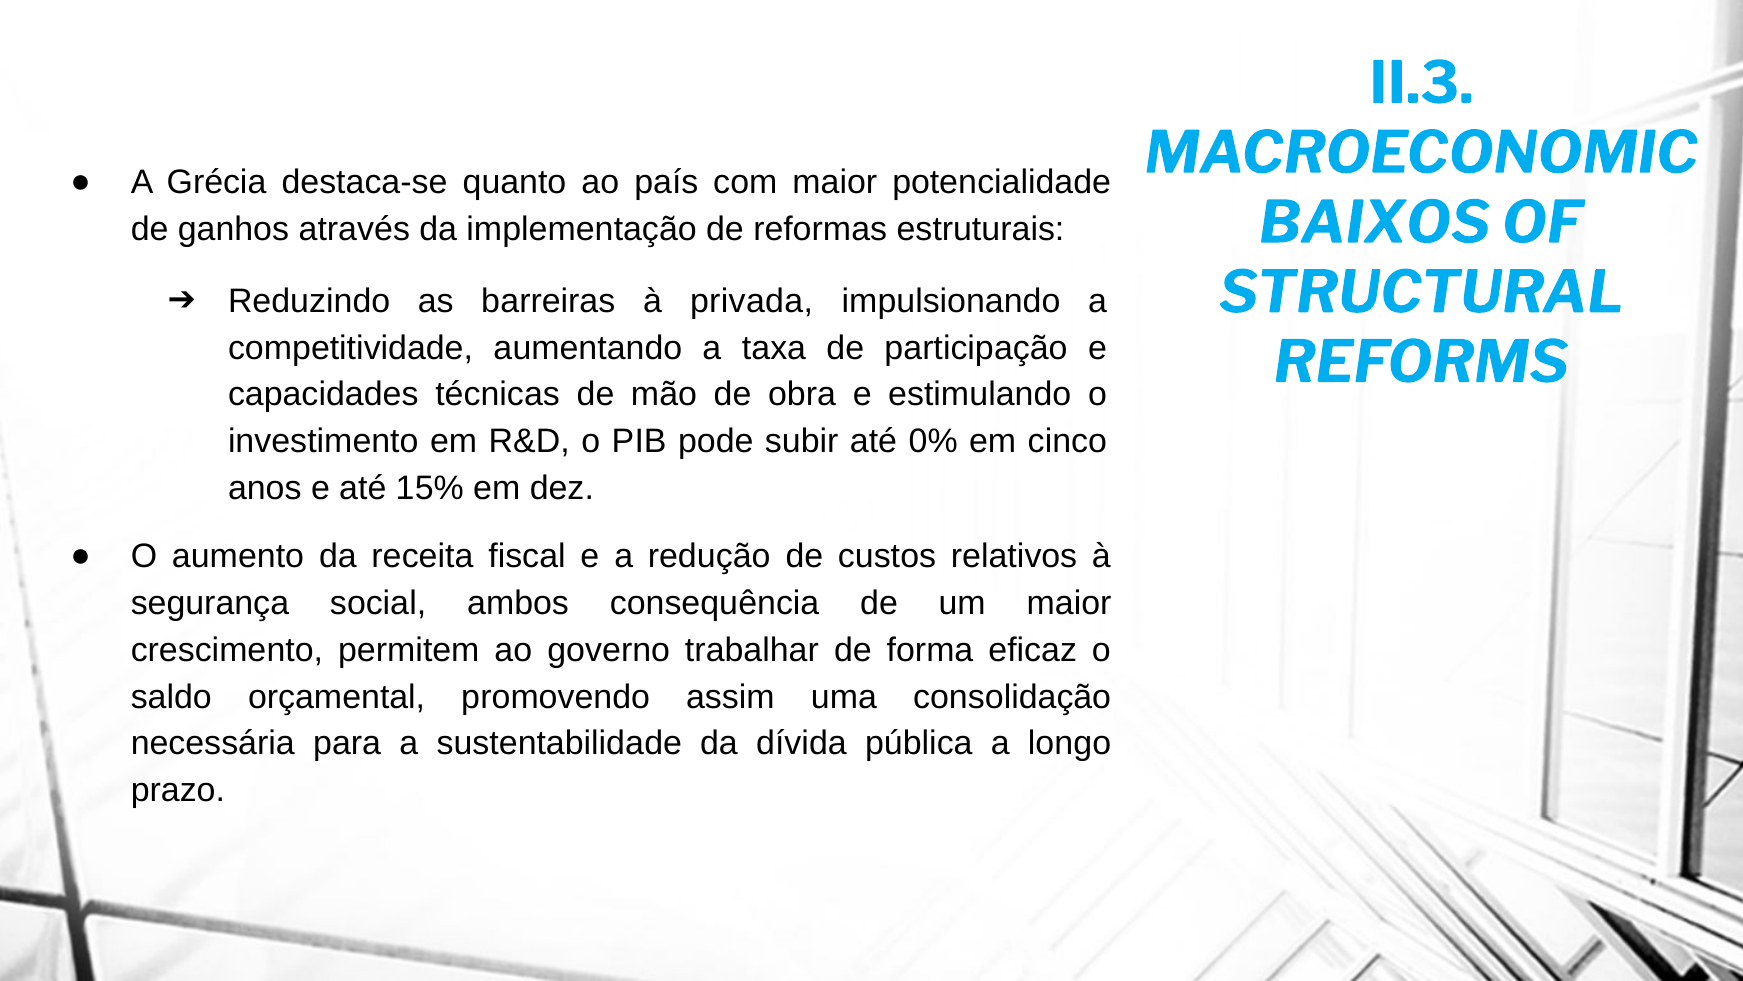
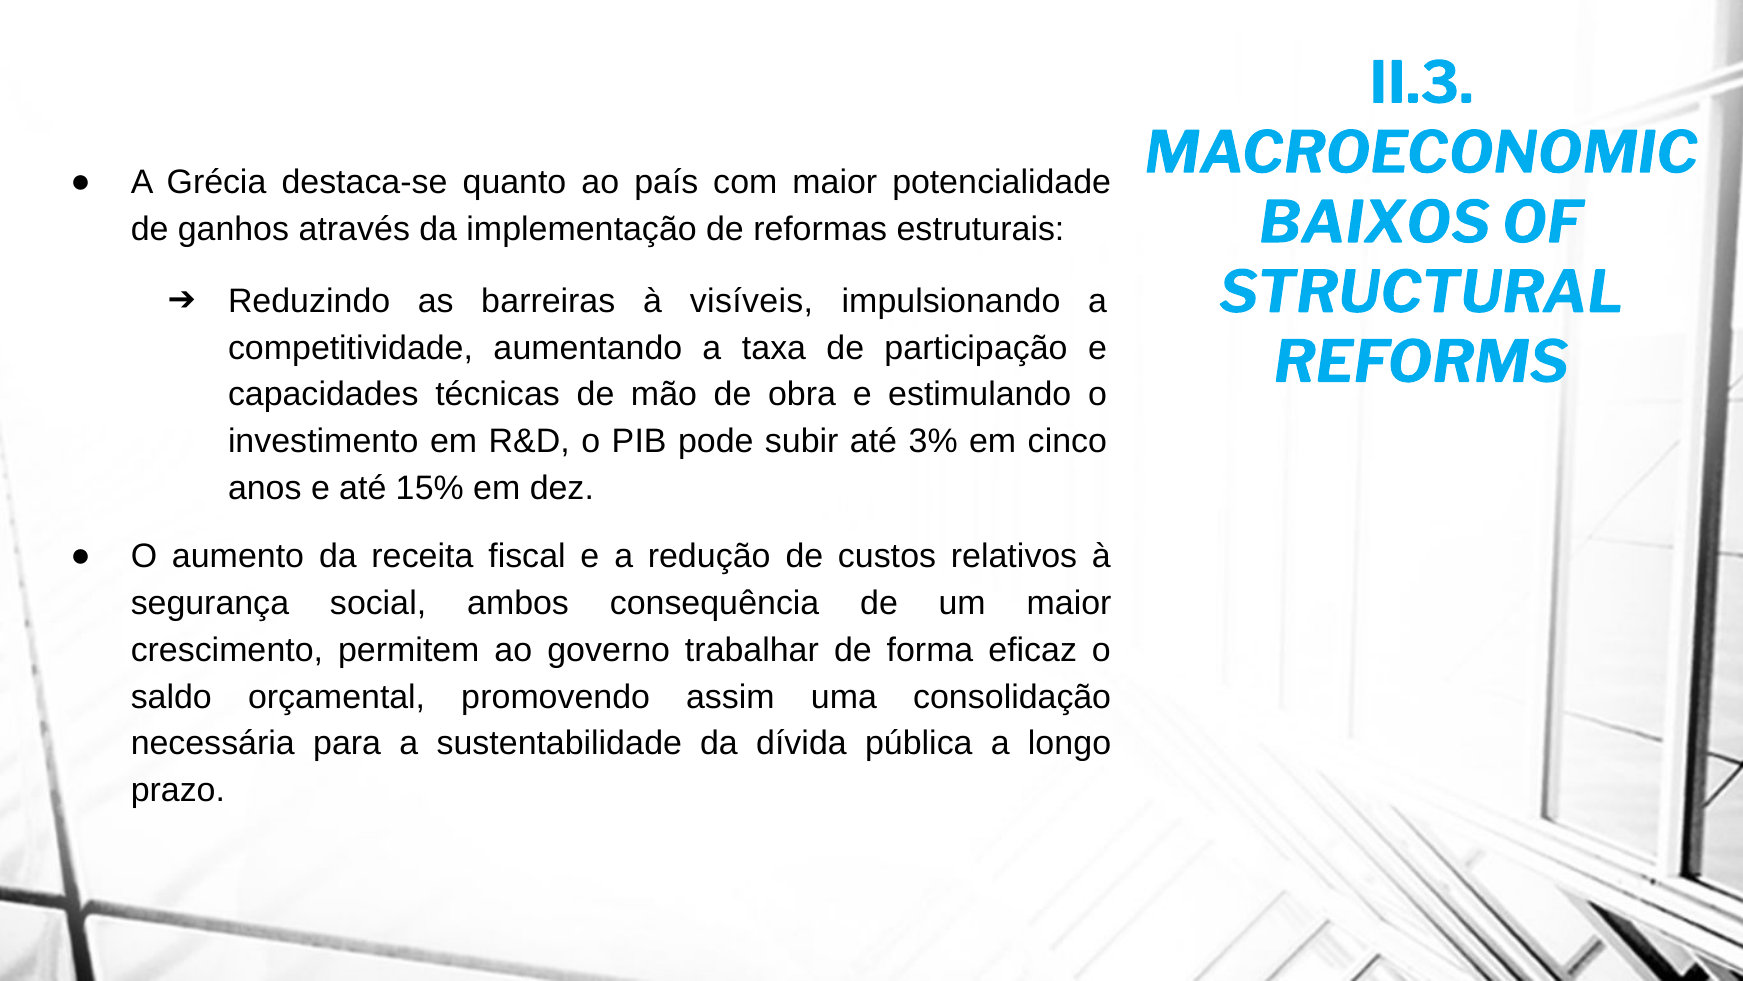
privada: privada -> visíveis (751, 301)
0%: 0% -> 3% (933, 441)
